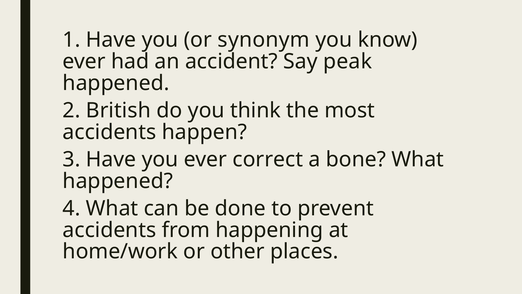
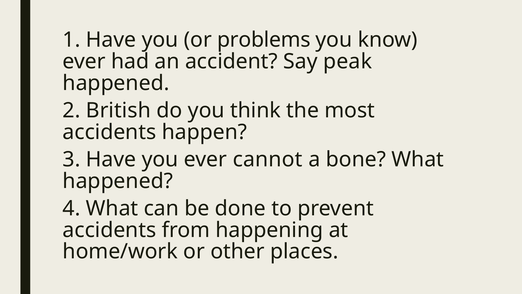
synonym: synonym -> problems (264, 40)
correct: correct -> cannot (268, 159)
